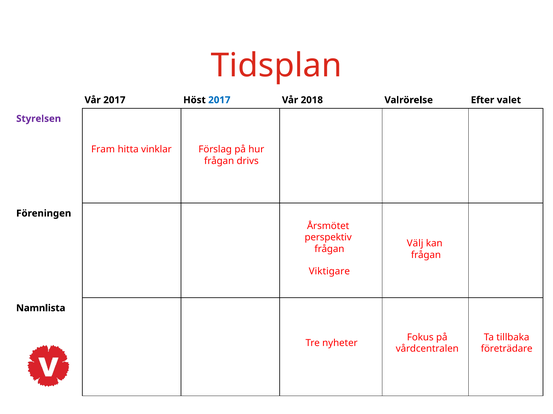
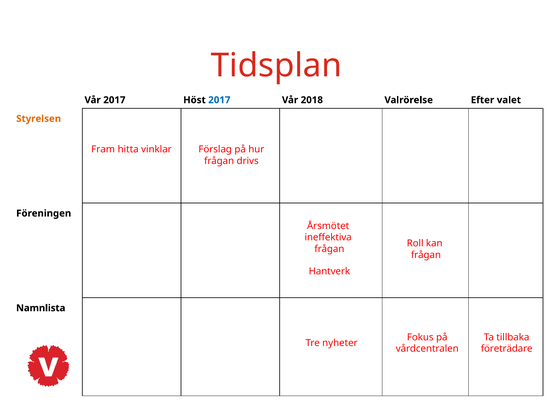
Styrelsen colour: purple -> orange (39, 119)
perspektiv: perspektiv -> ineffektiva (328, 238)
Välj: Välj -> Roll (415, 244)
Viktigare: Viktigare -> Hantverk (329, 272)
